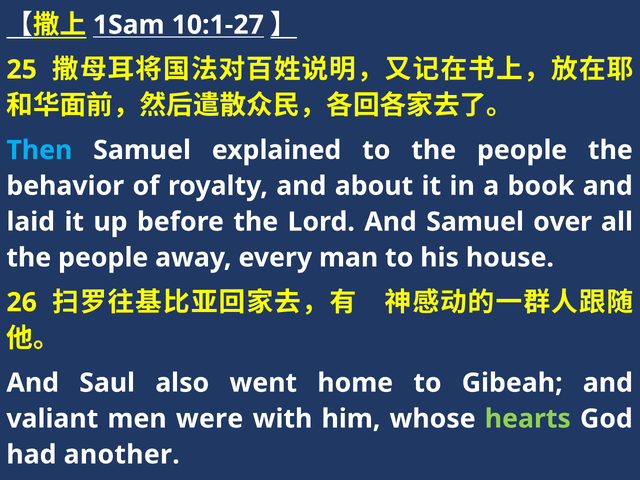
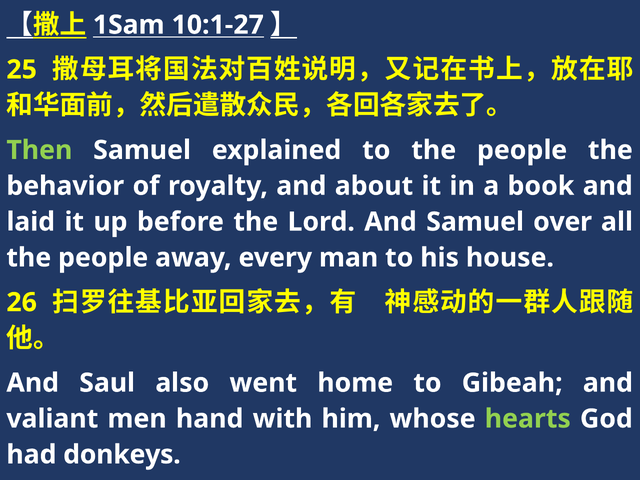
Then colour: light blue -> light green (39, 150)
were: were -> hand (210, 419)
another: another -> donkeys (122, 455)
